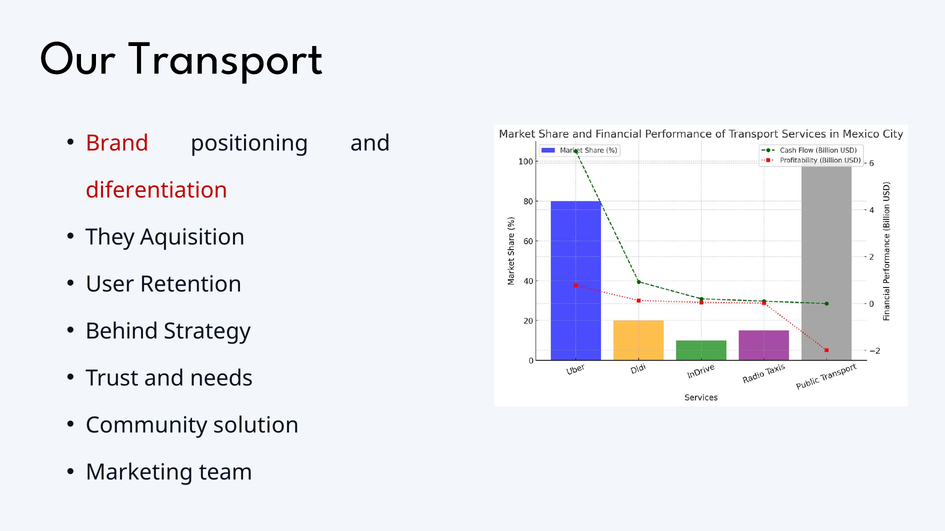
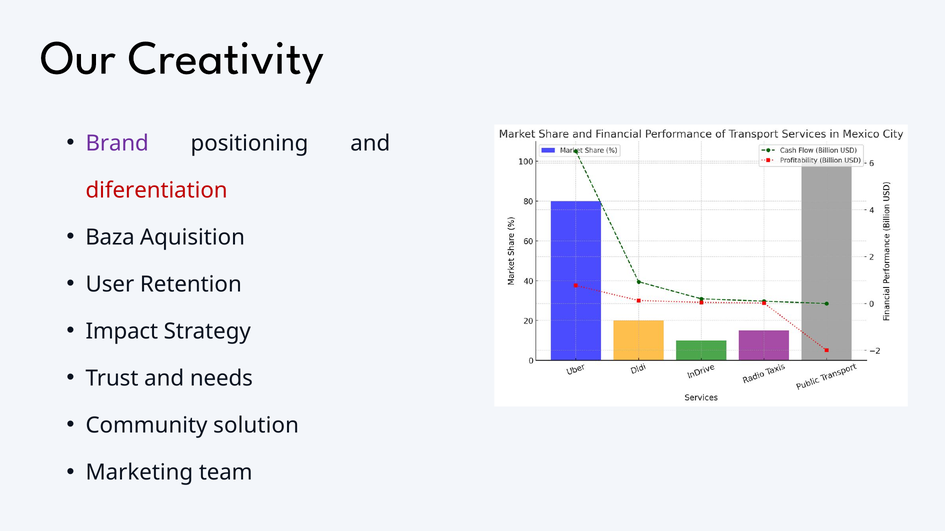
Transport: Transport -> Creativity (226, 58)
Brand colour: red -> purple (117, 143)
They: They -> Baza (110, 237)
Behind: Behind -> Impact (122, 332)
